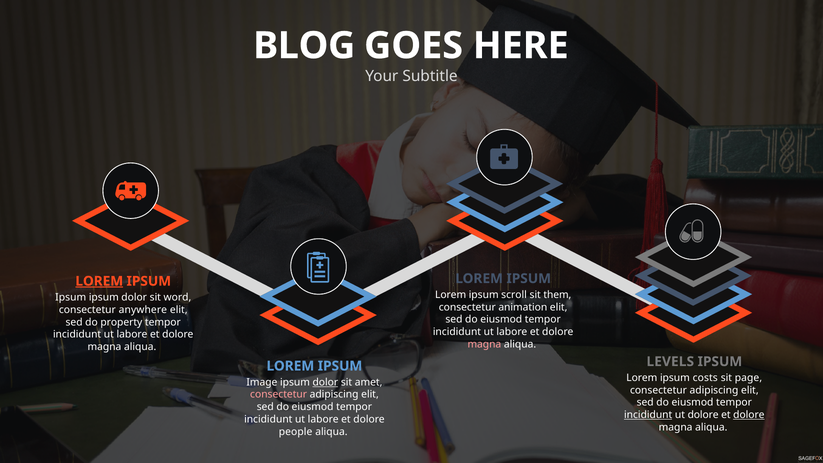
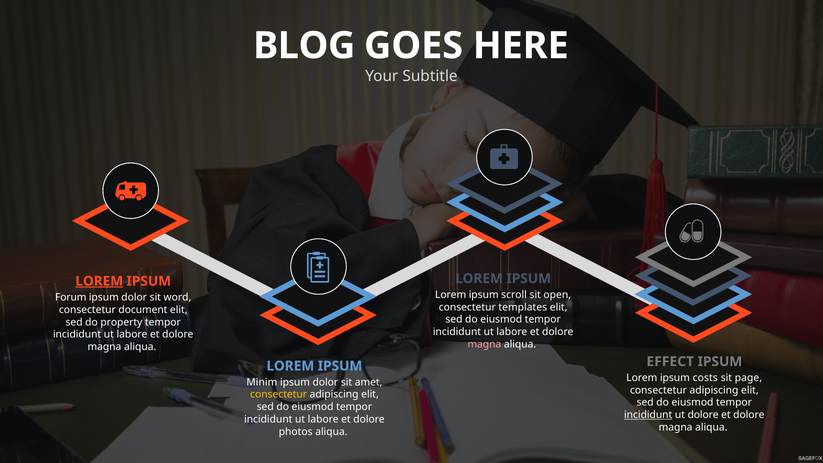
them: them -> open (557, 295)
Ipsum: Ipsum -> Forum (71, 297)
animation: animation -> templates (523, 307)
anywhere: anywhere -> document (143, 310)
LEVELS: LEVELS -> EFFECT (670, 362)
Image: Image -> Minim (262, 382)
dolor underline: present -> none (325, 382)
consectetur colour: pink -> yellow (279, 395)
dolore underline: present -> none (749, 415)
people: people -> photos (296, 432)
